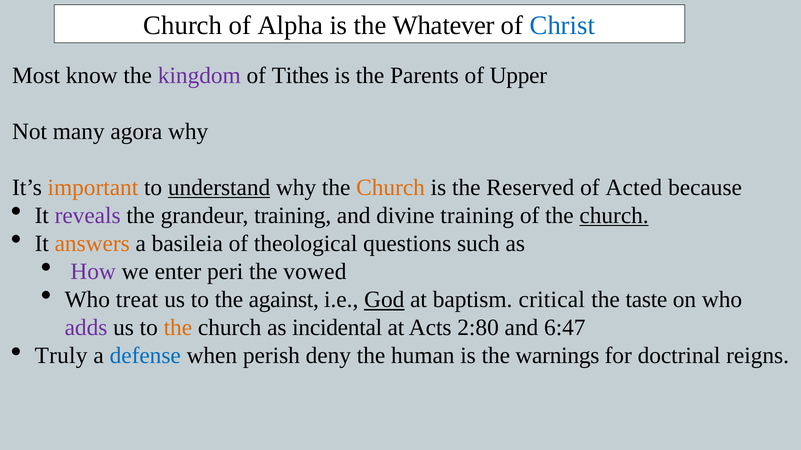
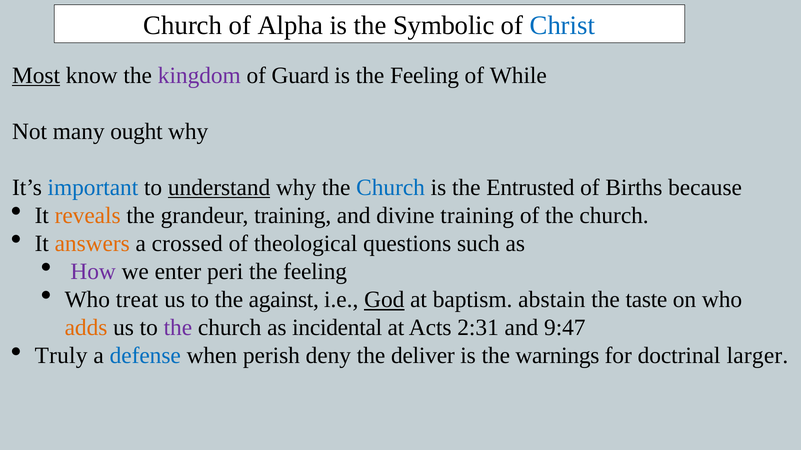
Whatever: Whatever -> Symbolic (444, 26)
Most underline: none -> present (36, 76)
Tithes: Tithes -> Guard (300, 76)
is the Parents: Parents -> Feeling (425, 76)
Upper: Upper -> While (518, 76)
agora: agora -> ought (136, 132)
important colour: orange -> blue (93, 188)
Church colour: orange -> blue (391, 188)
Reserved: Reserved -> Entrusted (530, 188)
Acted: Acted -> Births (634, 188)
reveals colour: purple -> orange (88, 216)
church underline: present -> none (614, 216)
basileia: basileia -> crossed (187, 244)
vowed: vowed -> feeling (315, 272)
critical: critical -> abstain (552, 300)
adds colour: purple -> orange (86, 328)
the colour: orange -> purple (178, 328)
2:80: 2:80 -> 2:31 (478, 328)
6:47: 6:47 -> 9:47 (565, 328)
human: human -> deliver (423, 356)
reigns: reigns -> larger (757, 356)
